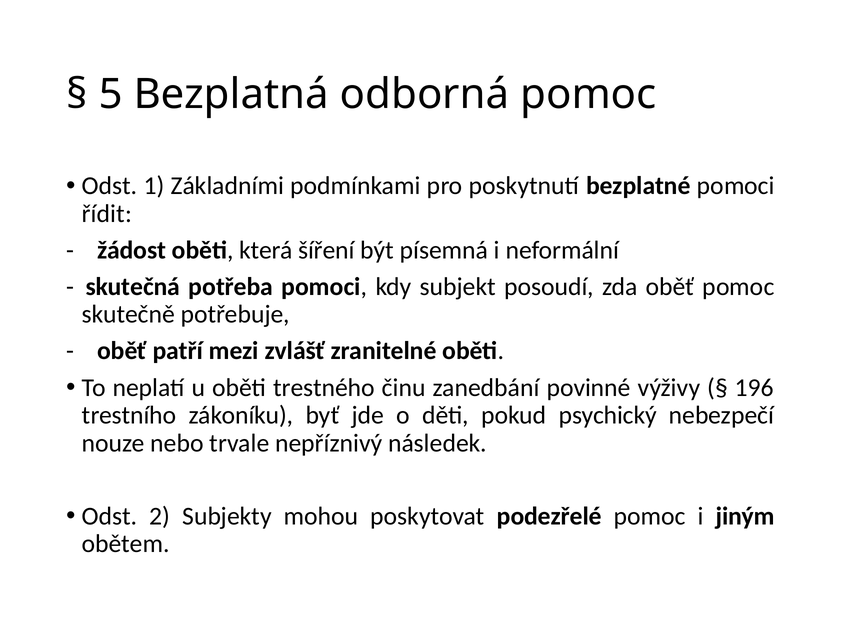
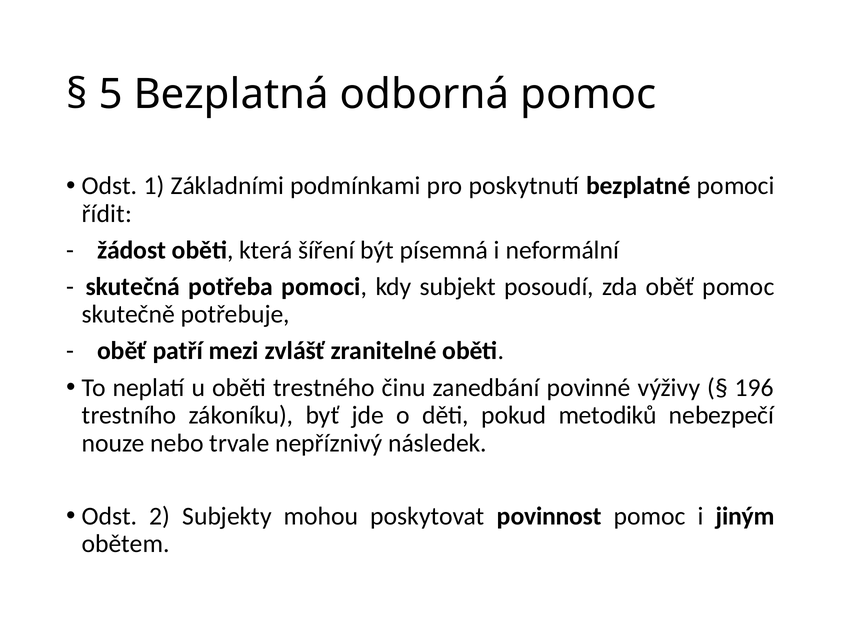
psychický: psychický -> metodiků (608, 415)
podezřelé: podezřelé -> povinnost (549, 516)
